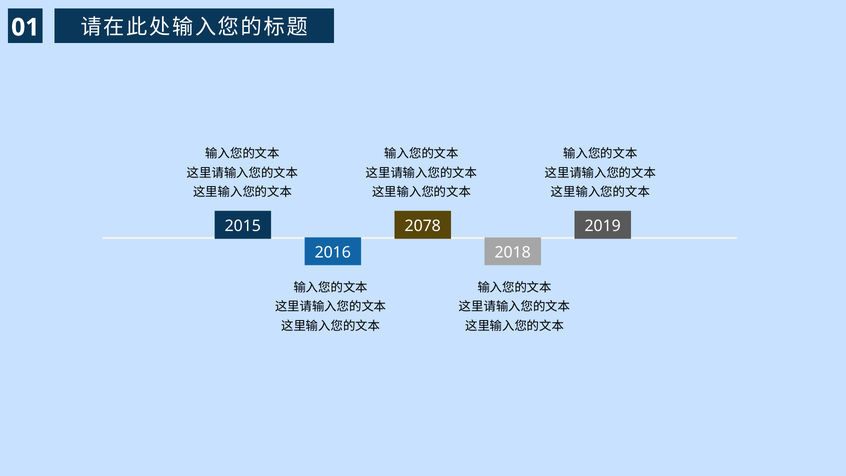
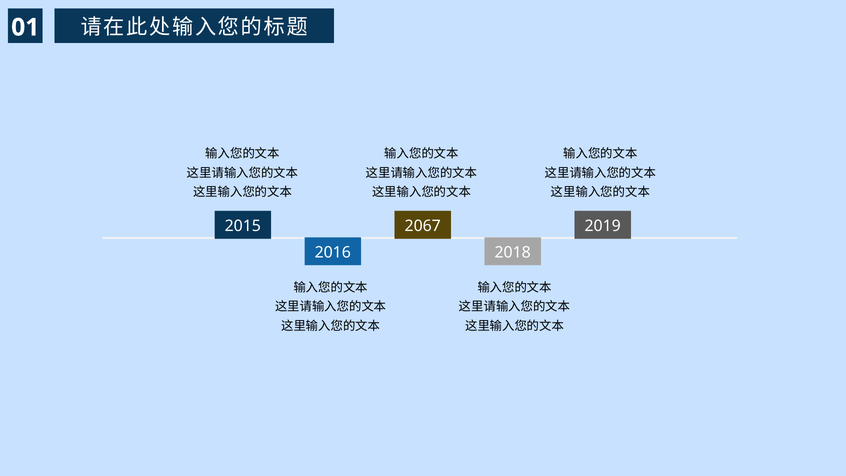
2078: 2078 -> 2067 (423, 226)
